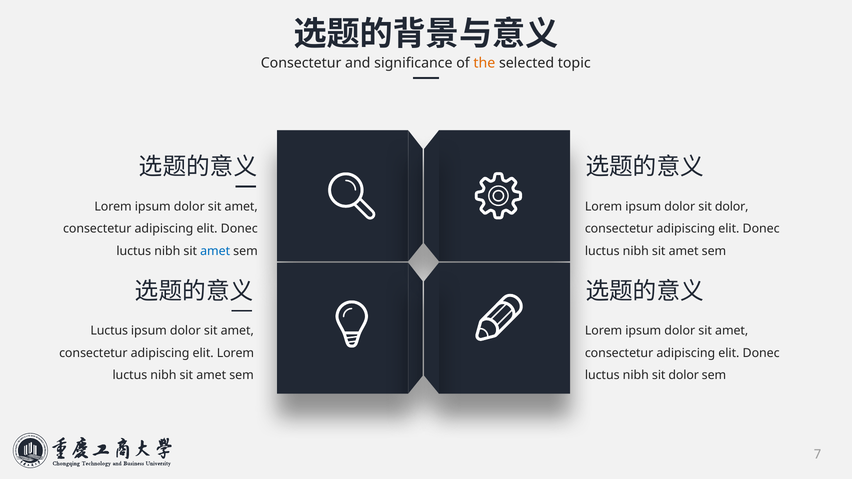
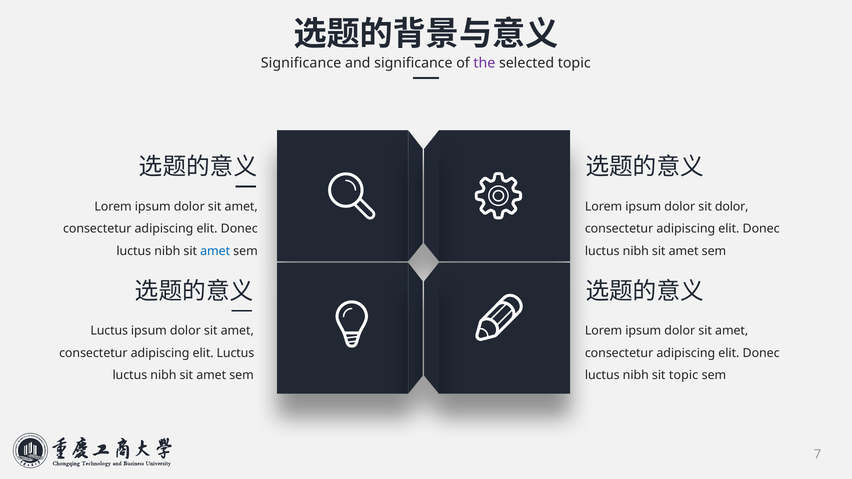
Consectetur: Consectetur -> Significance (301, 63)
the colour: orange -> purple (484, 63)
elit Lorem: Lorem -> Luctus (235, 353)
nibh sit dolor: dolor -> topic (684, 376)
